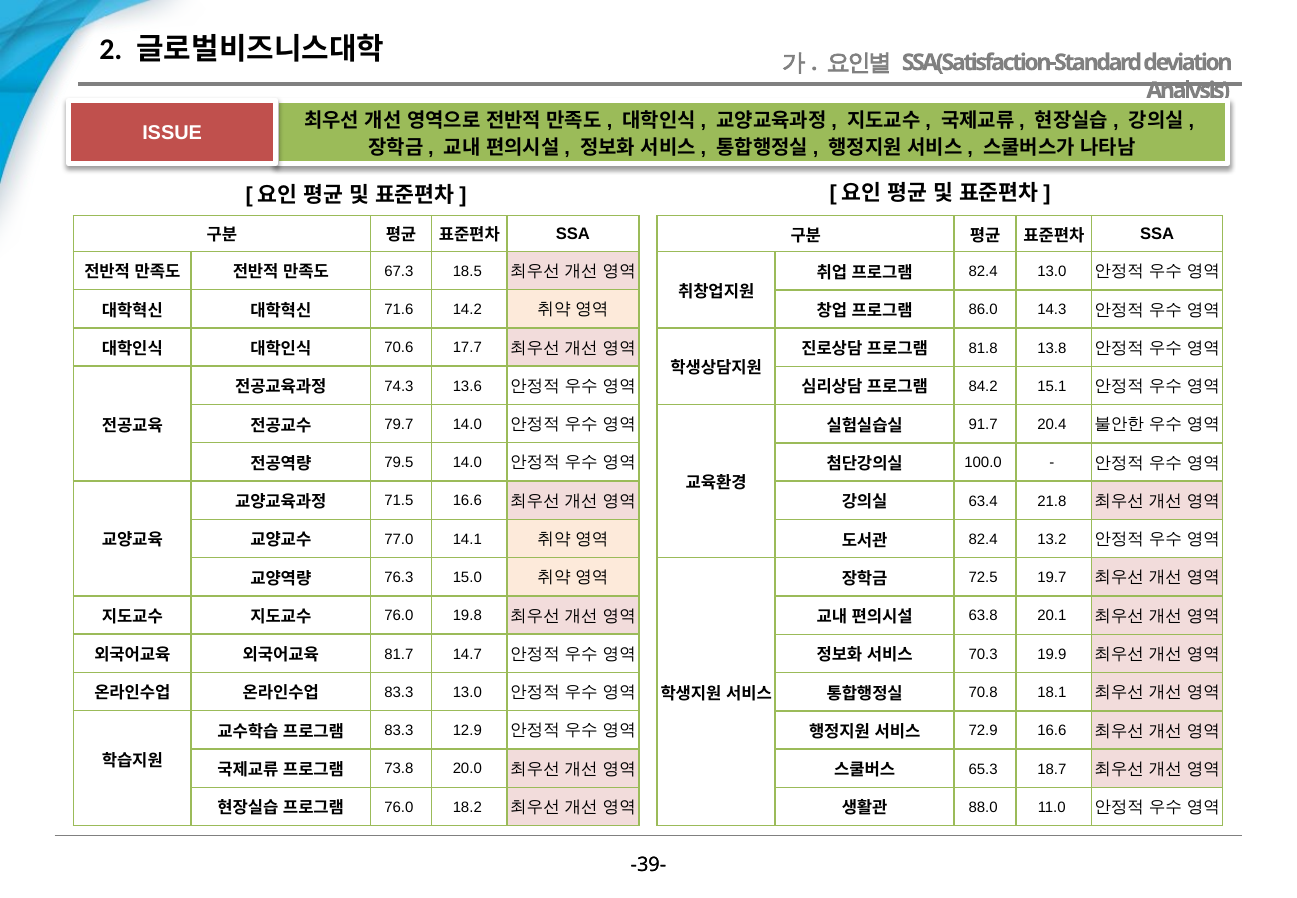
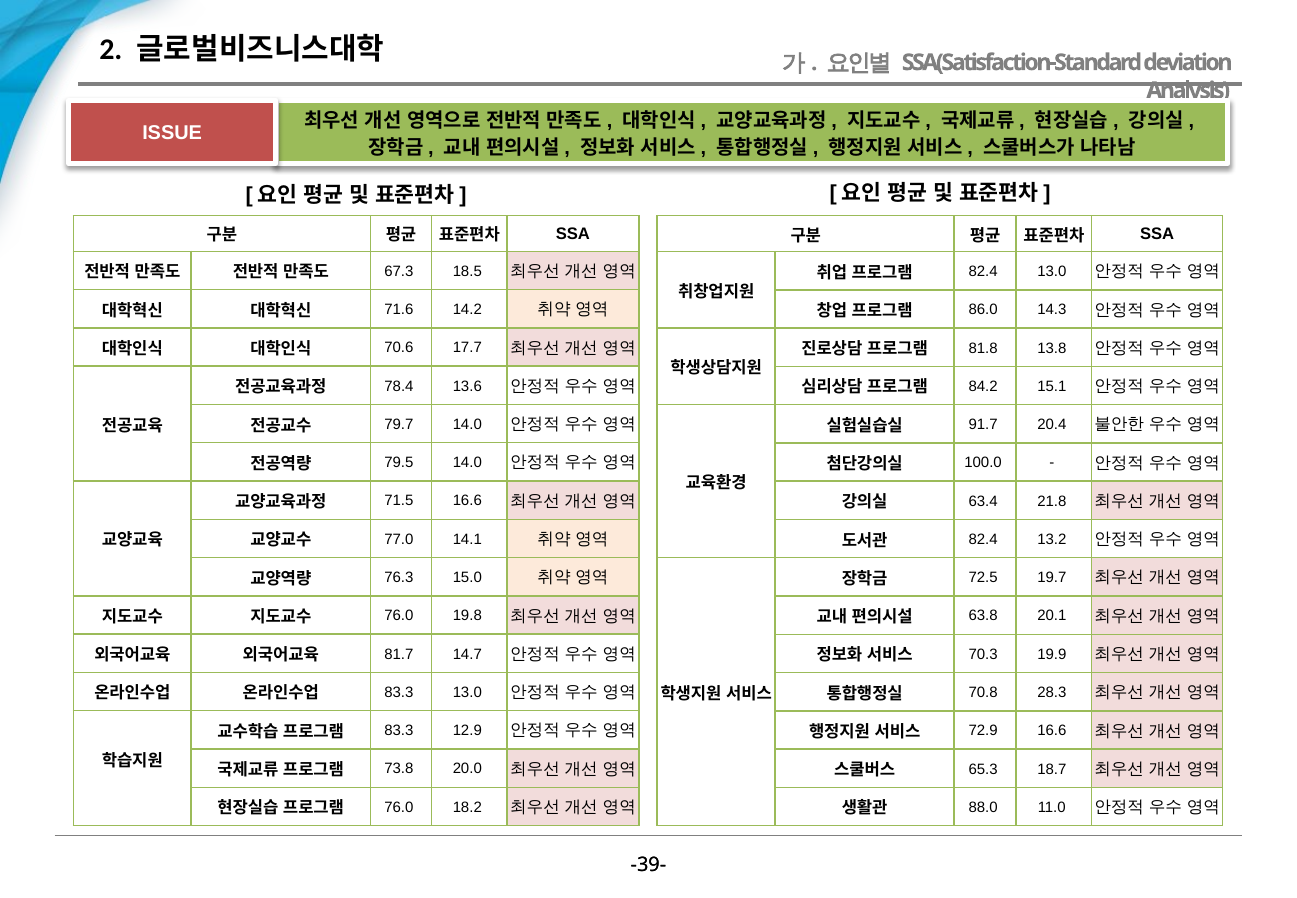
74.3: 74.3 -> 78.4 (399, 386)
18.1: 18.1 -> 28.3 (1052, 693)
